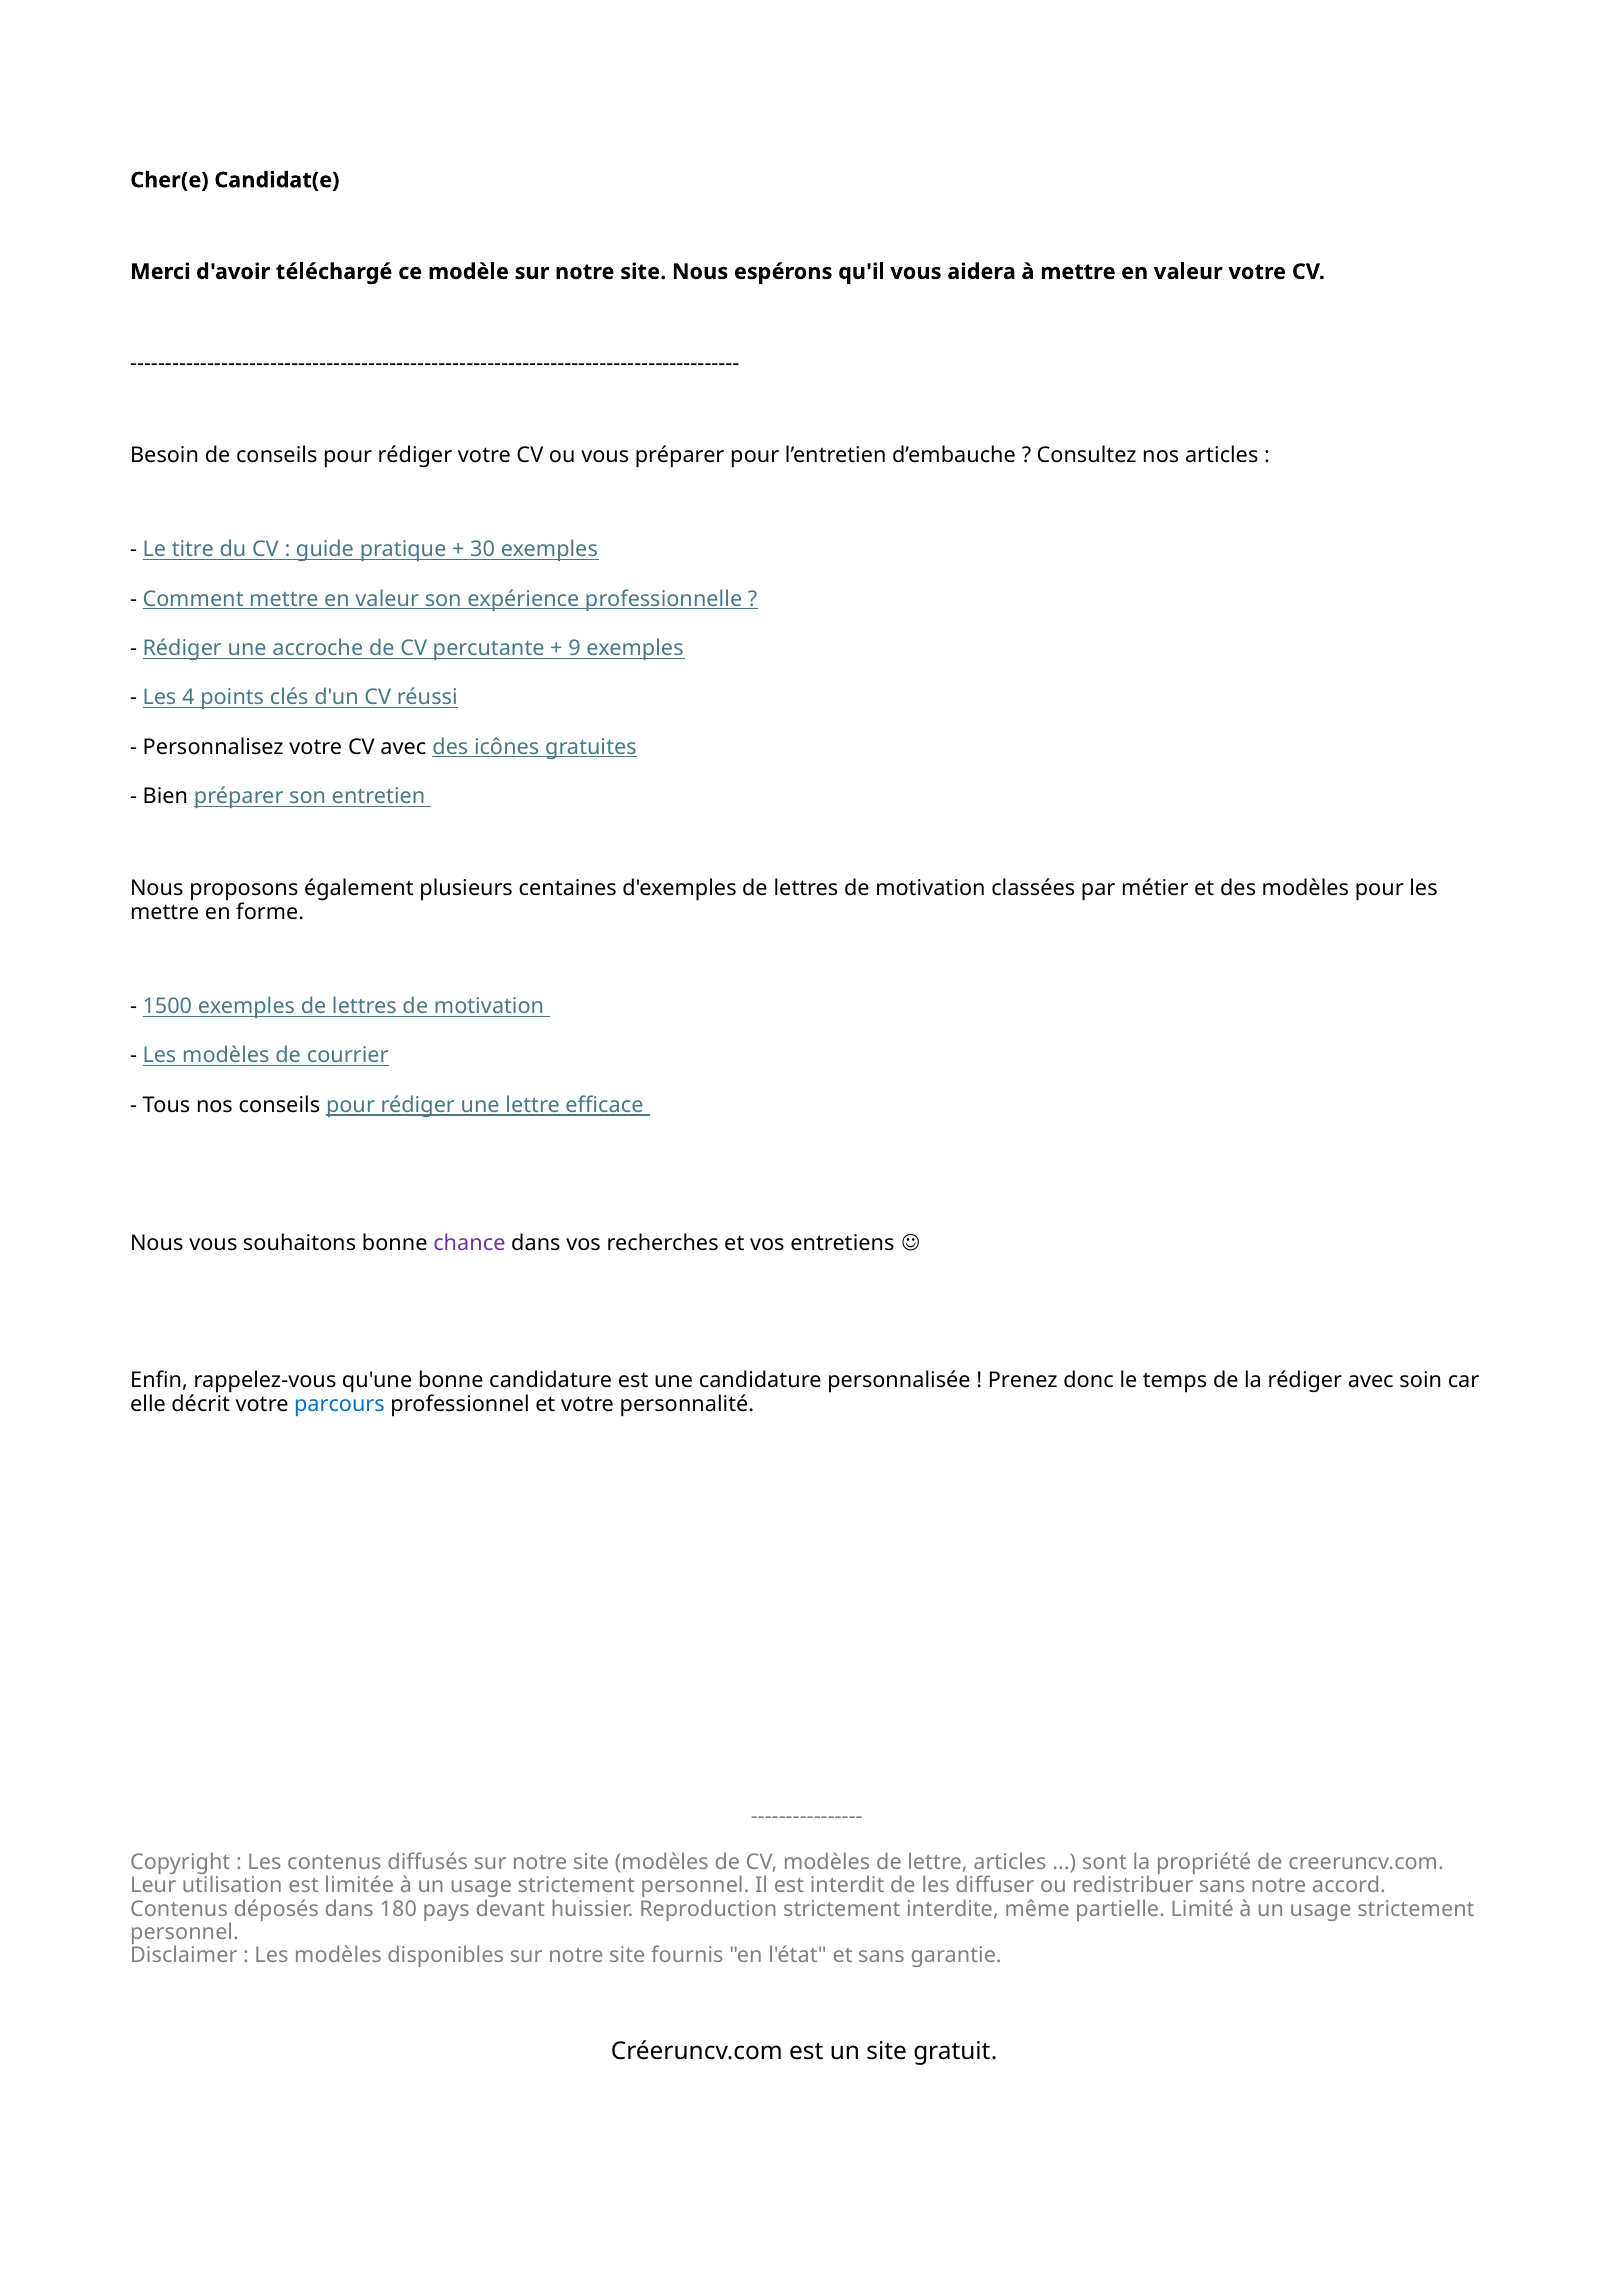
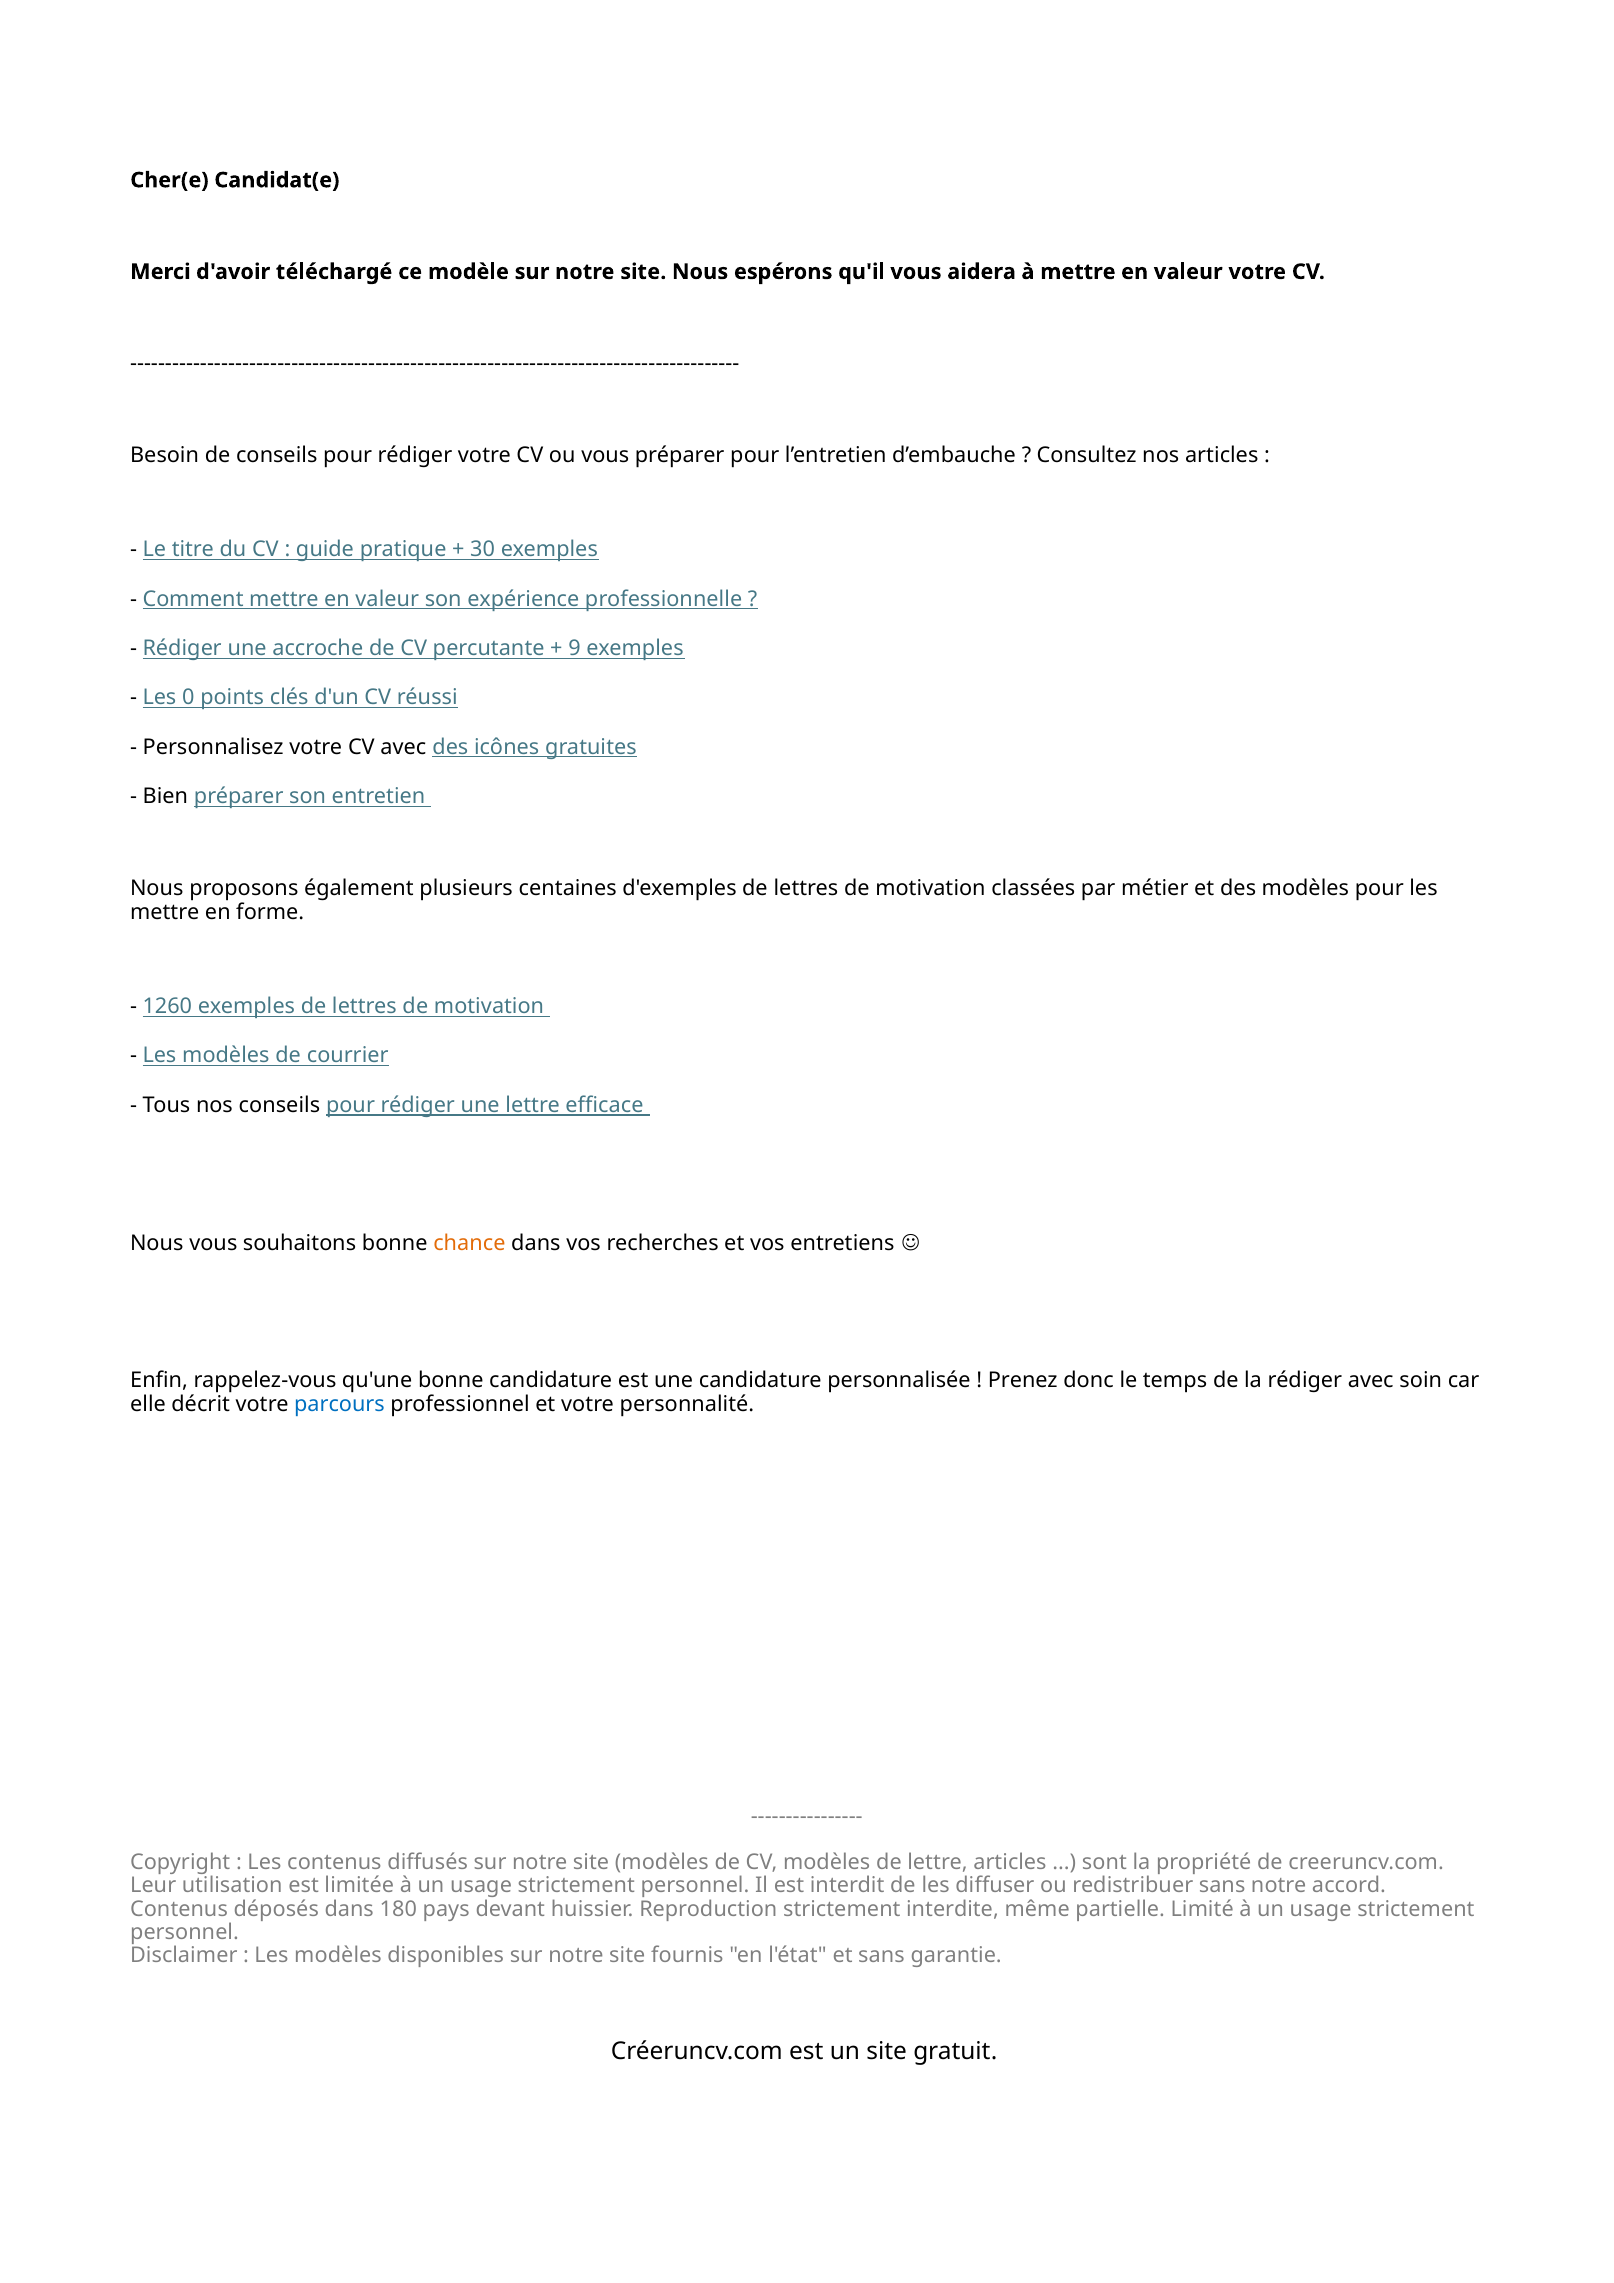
4: 4 -> 0 (188, 698)
1500: 1500 -> 1260 (167, 1006)
chance colour: purple -> orange (469, 1243)
